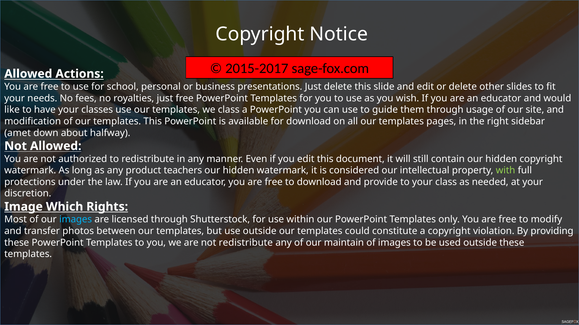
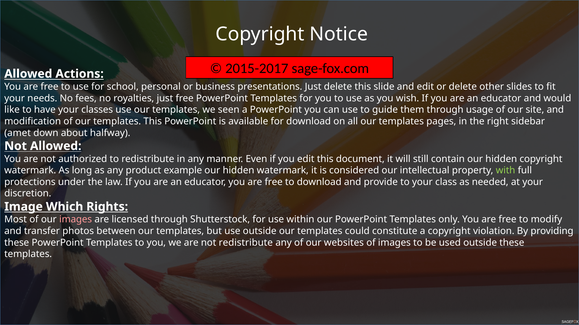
we class: class -> seen (229, 110)
teachers: teachers -> example (183, 171)
images colour: light blue -> pink (76, 220)
maintain: maintain -> websites (344, 243)
